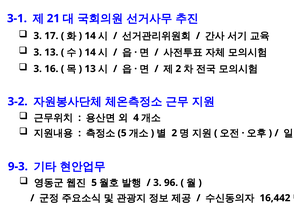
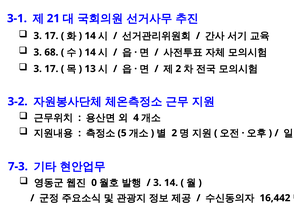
3 13: 13 -> 68 (51, 52)
16: 16 -> 17 (51, 69)
9-3: 9-3 -> 7-3 (18, 166)
5: 5 -> 0 (94, 182)
3 96: 96 -> 14 (171, 182)
